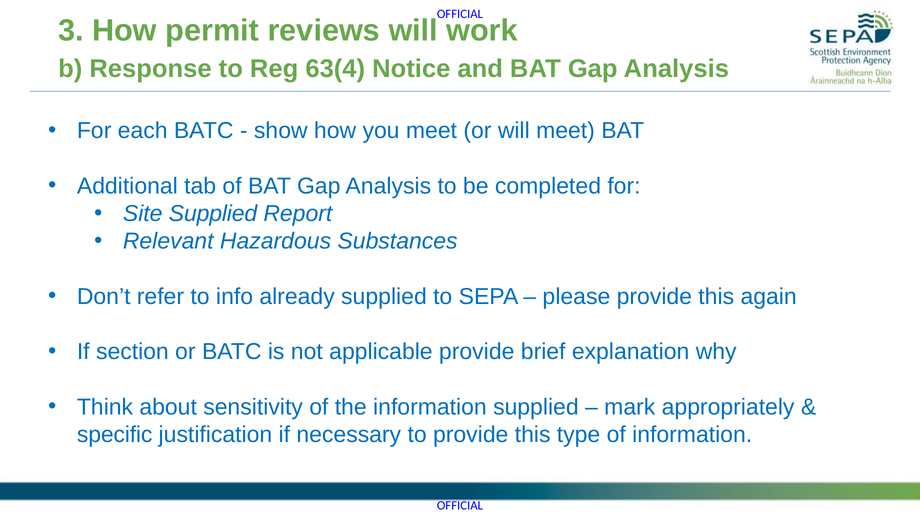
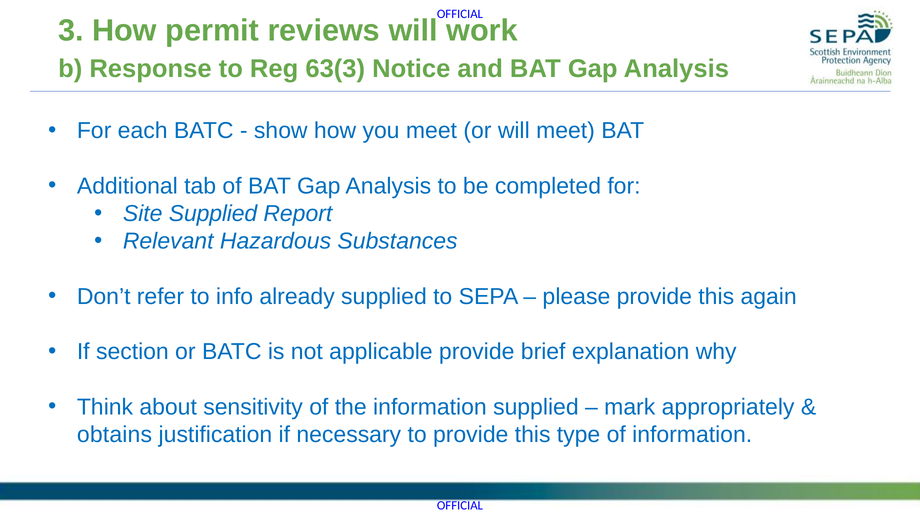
63(4: 63(4 -> 63(3 (335, 69)
specific: specific -> obtains (114, 434)
